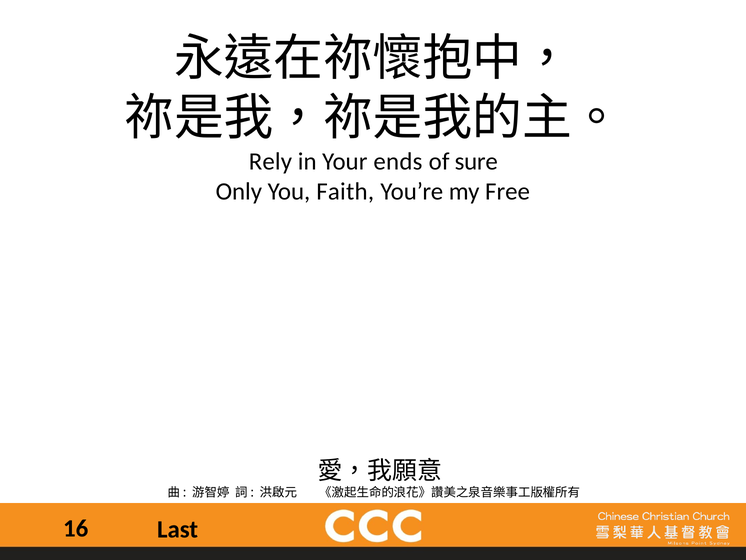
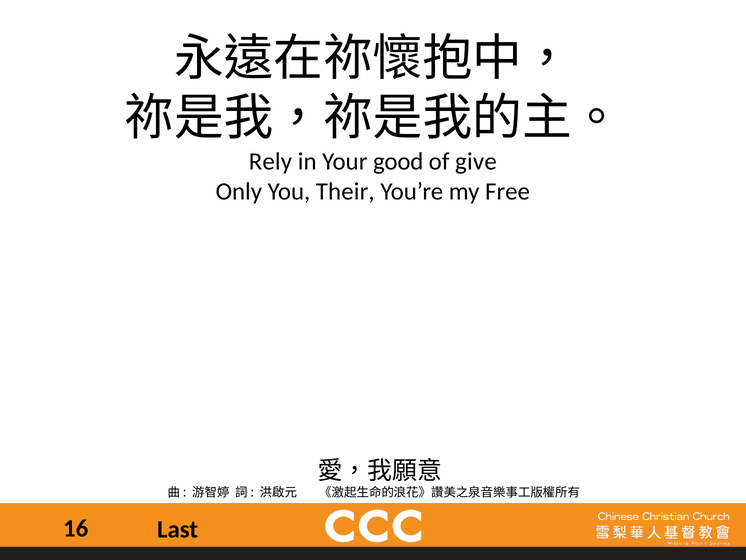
ends: ends -> good (398, 161)
sure: sure -> give (476, 161)
Faith: Faith -> Their (345, 191)
